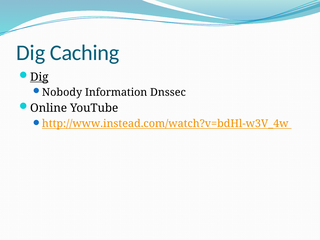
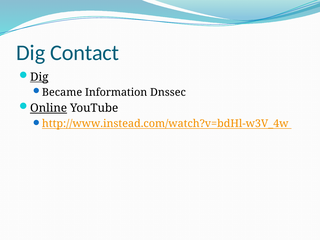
Caching: Caching -> Contact (85, 53)
Nobody: Nobody -> Became (62, 92)
Online underline: none -> present (49, 108)
